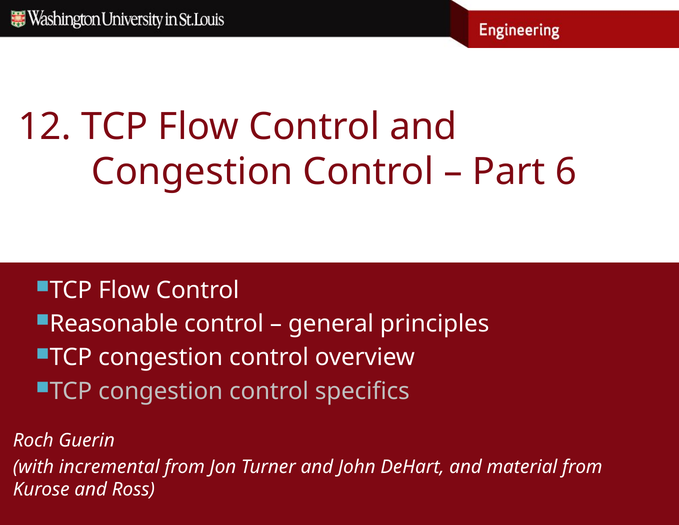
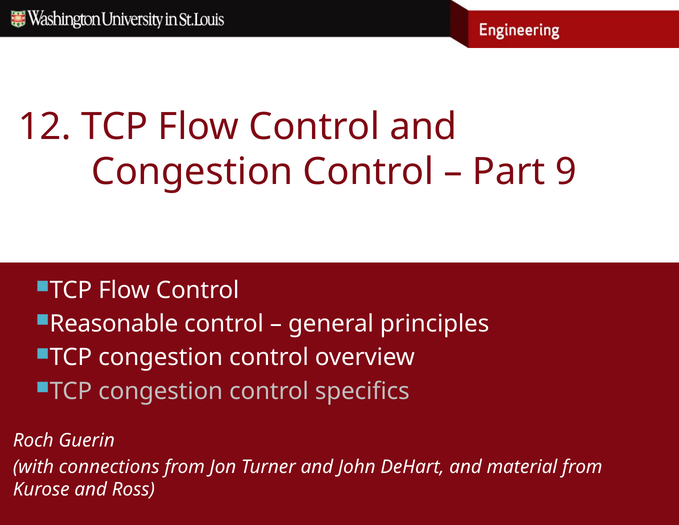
6: 6 -> 9 (566, 172)
incremental: incremental -> connections (109, 467)
